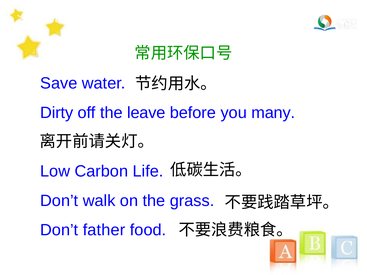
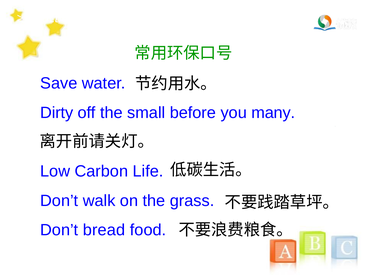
leave: leave -> small (146, 113)
father: father -> bread (104, 230)
